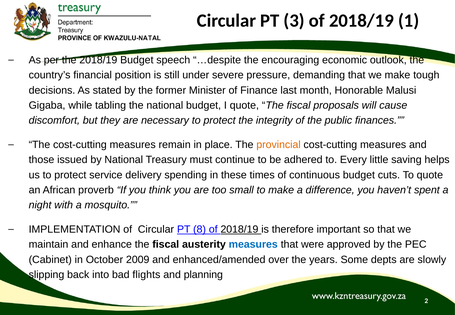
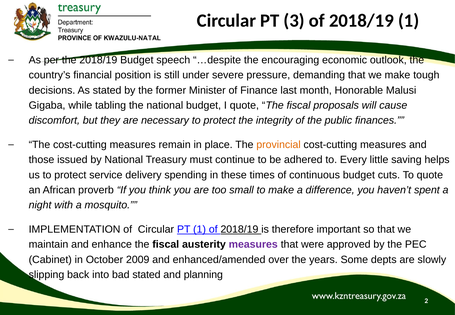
PT 8: 8 -> 1 (200, 229)
measures colour: blue -> purple (253, 244)
bad flights: flights -> stated (146, 275)
